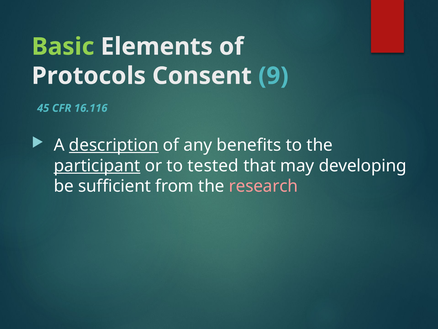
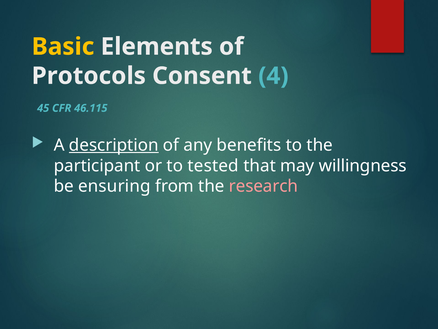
Basic colour: light green -> yellow (63, 47)
9: 9 -> 4 (273, 76)
16.116: 16.116 -> 46.115 (91, 108)
participant underline: present -> none (97, 165)
developing: developing -> willingness (363, 165)
sufficient: sufficient -> ensuring (114, 186)
